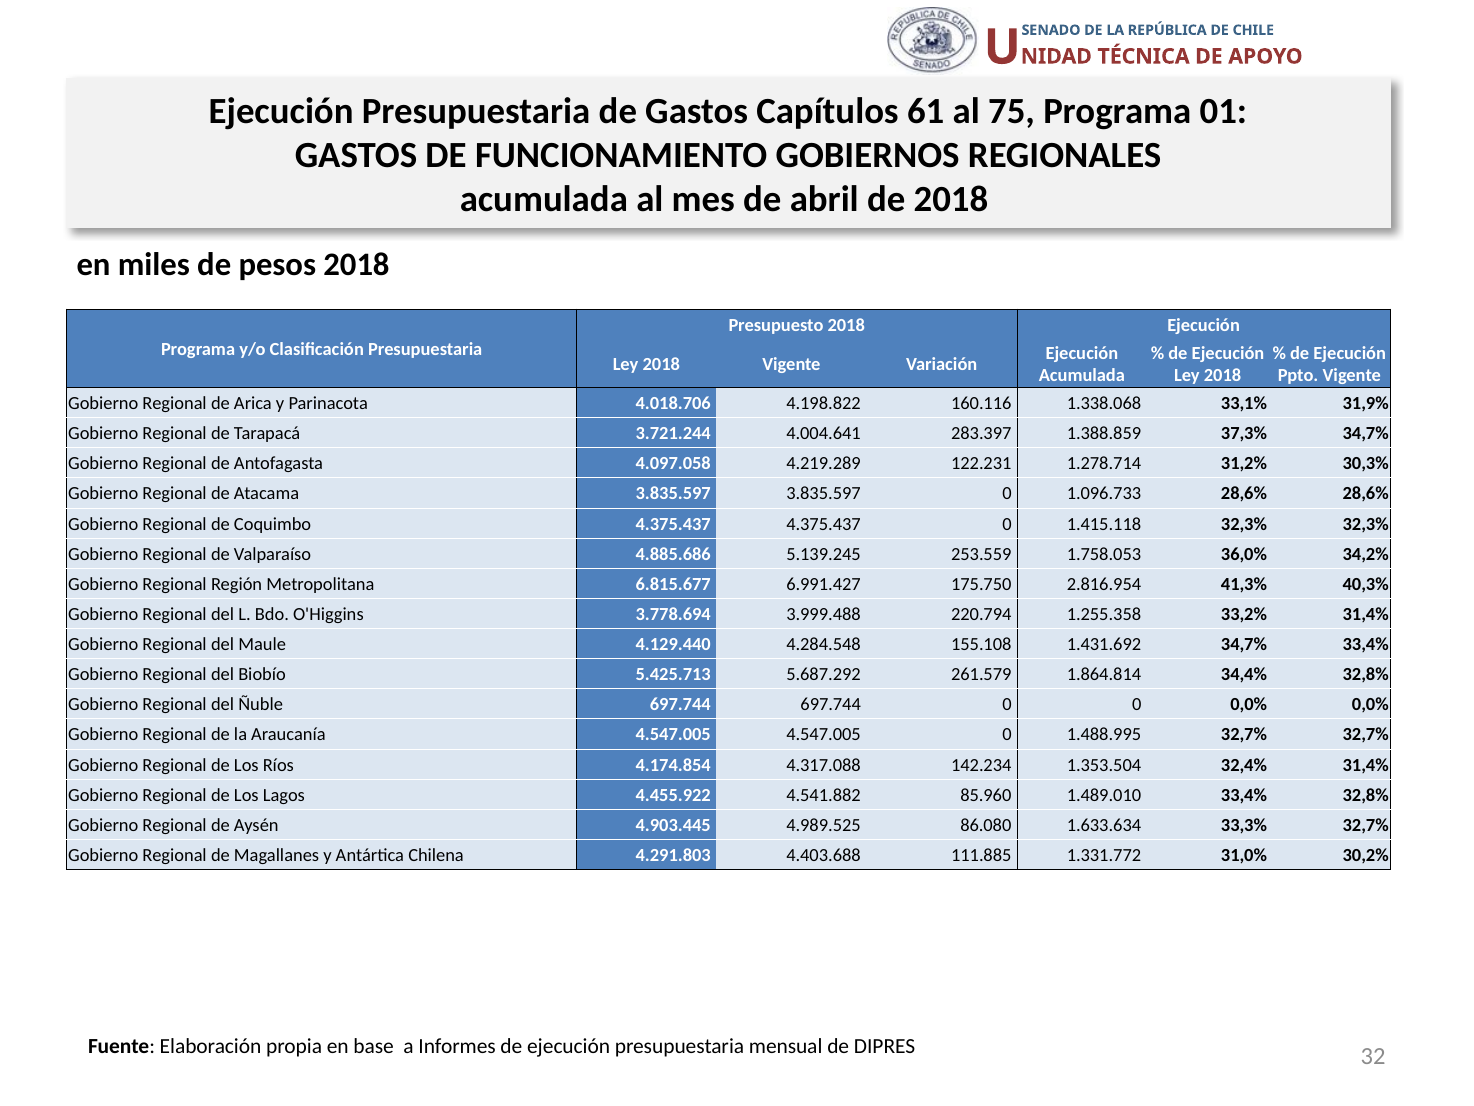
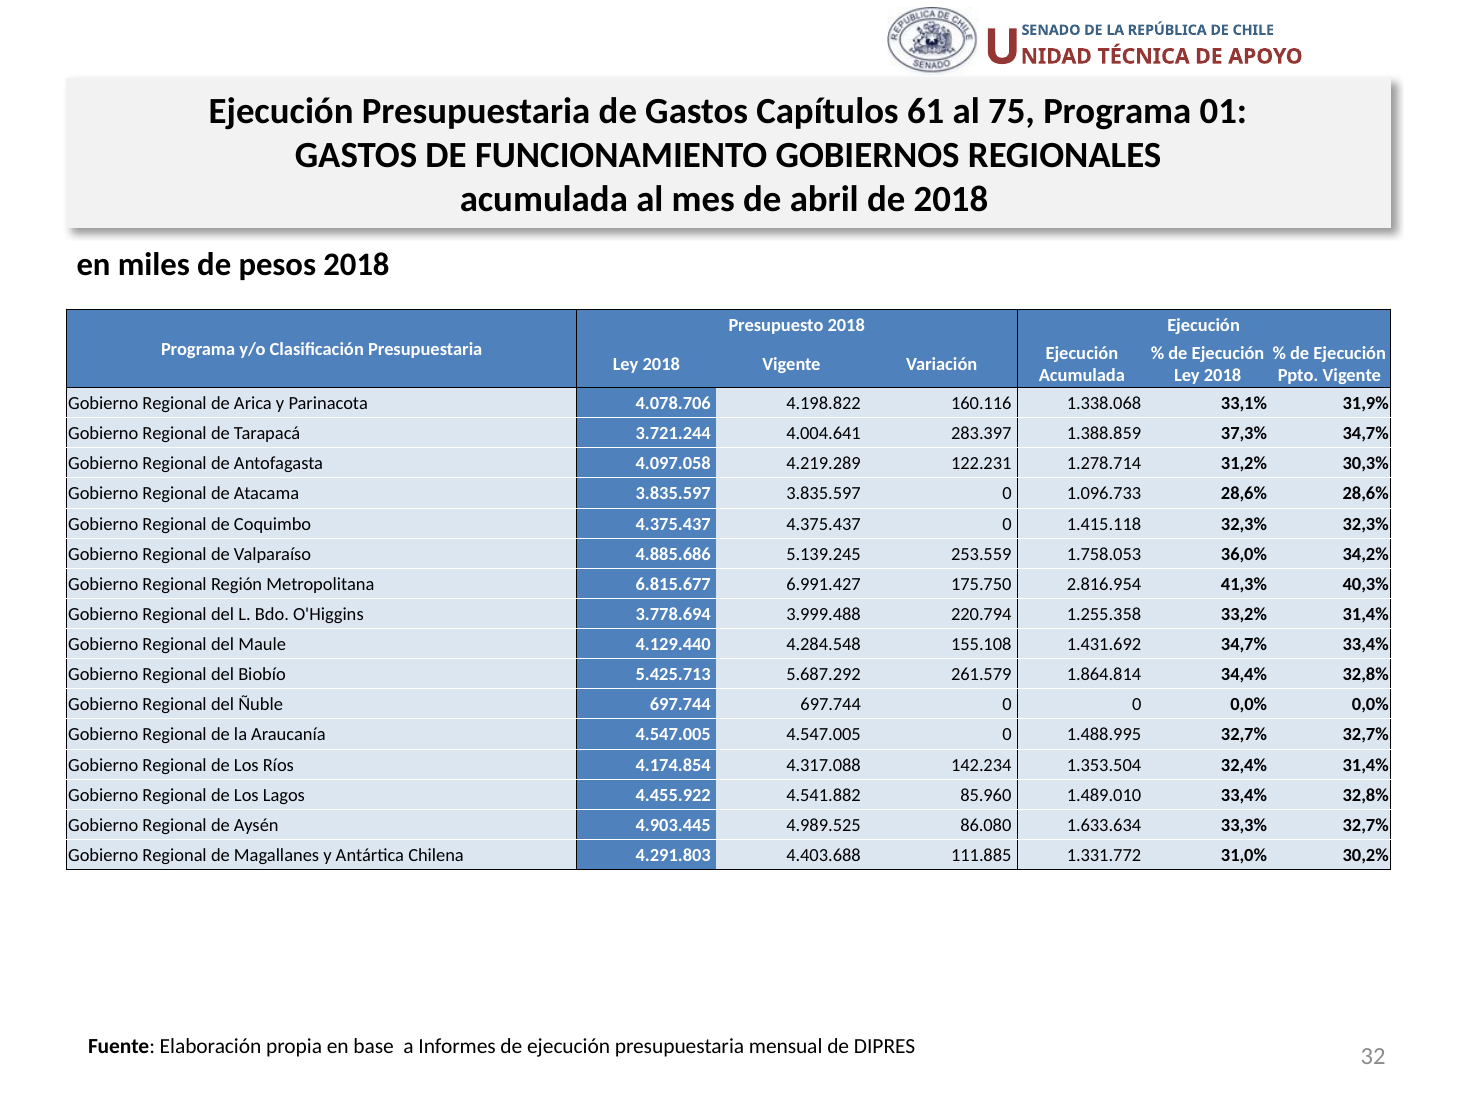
4.018.706: 4.018.706 -> 4.078.706 (673, 403)
